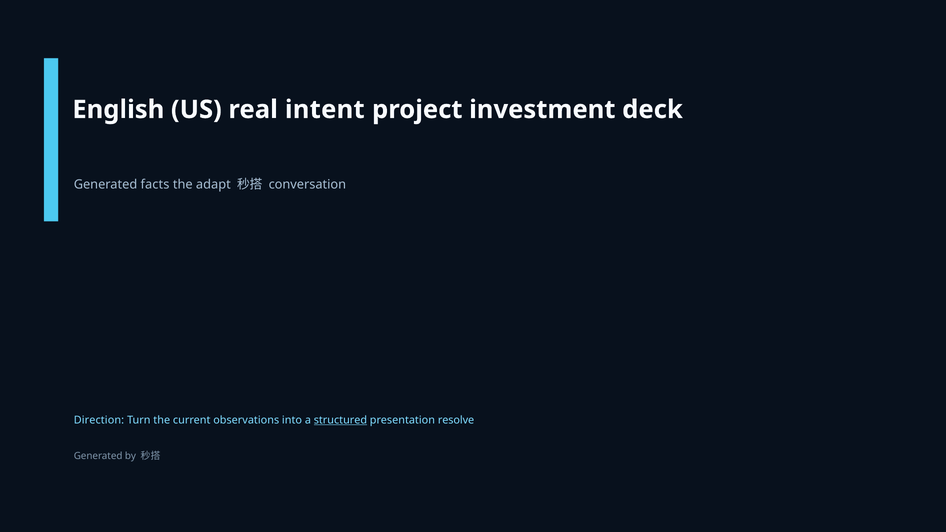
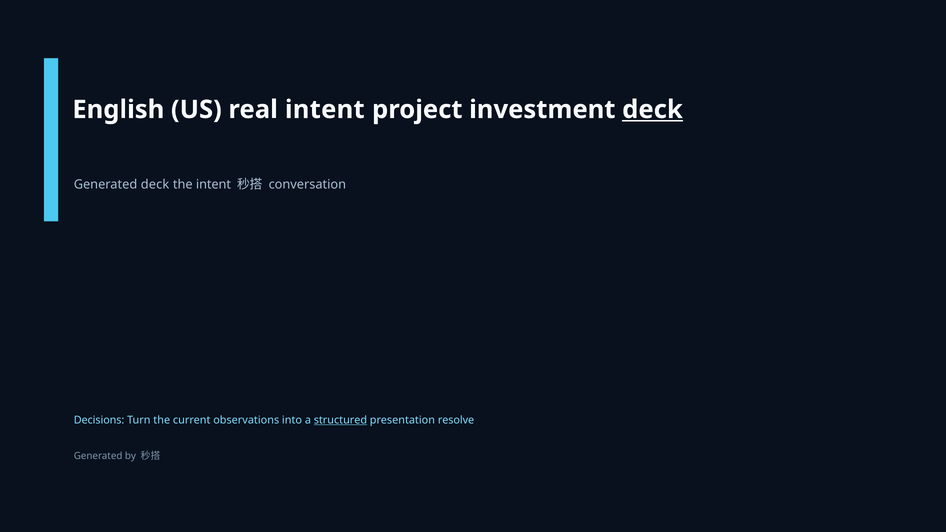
deck underline: none -> present (652, 110)
Generated facts: facts -> deck (155, 185)
the adapt: adapt -> intent (214, 185)
Direction: Direction -> Decisions (99, 420)
